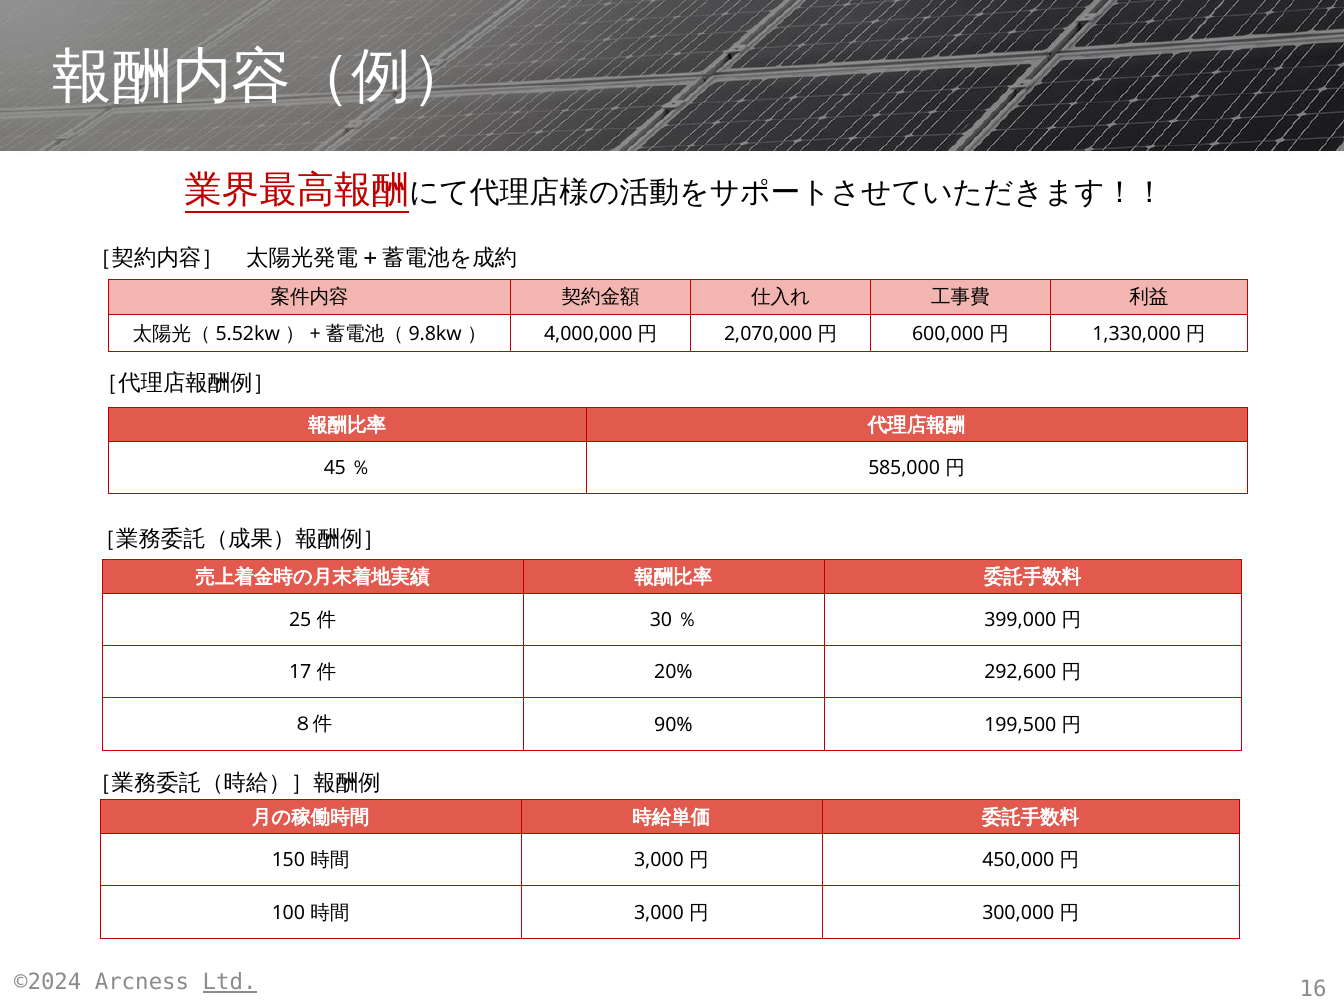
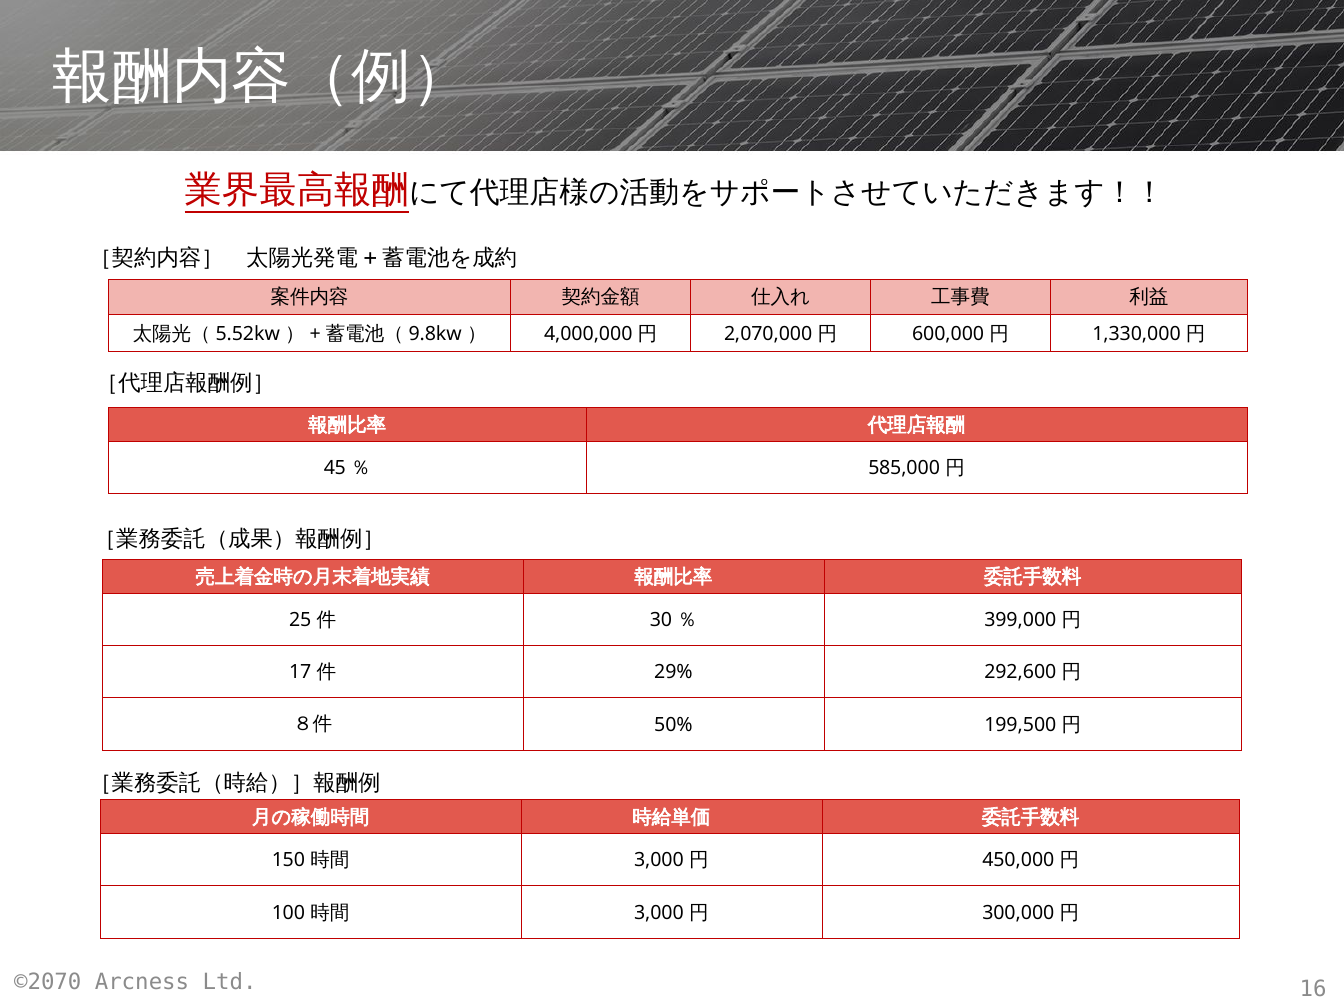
20%: 20% -> 29% (673, 672)
90%: 90% -> 50% (673, 725)
©2024: ©2024 -> ©2070 (48, 983)
Ltd underline: present -> none (229, 983)
